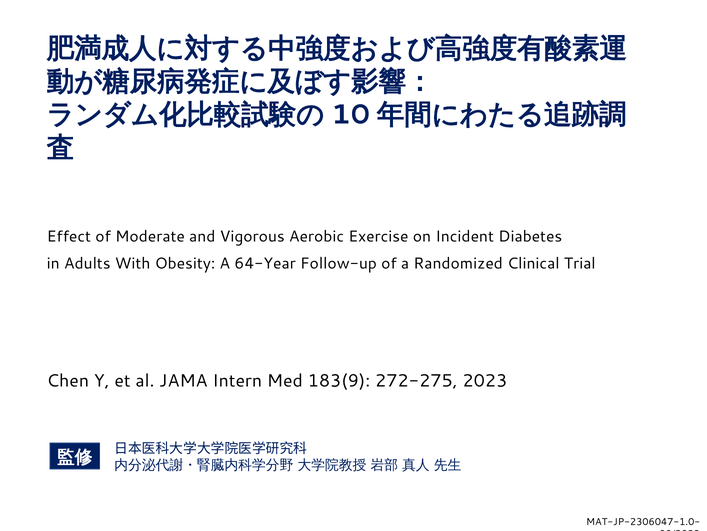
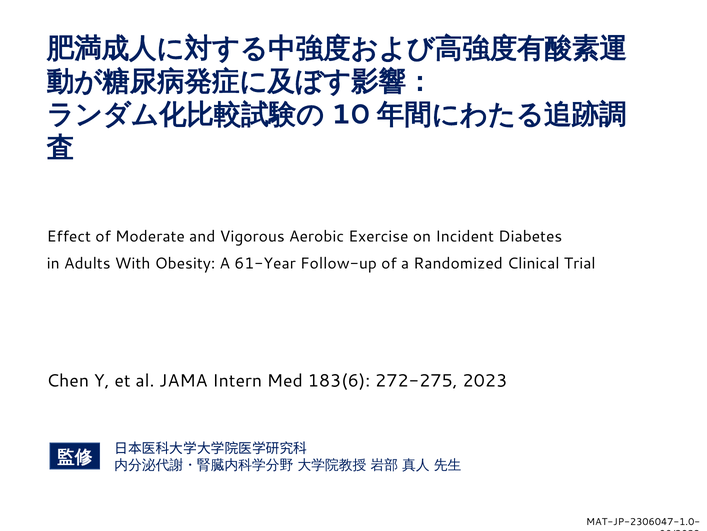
64-Year: 64-Year -> 61-Year (265, 263)
183(9: 183(9 -> 183(6 (339, 381)
